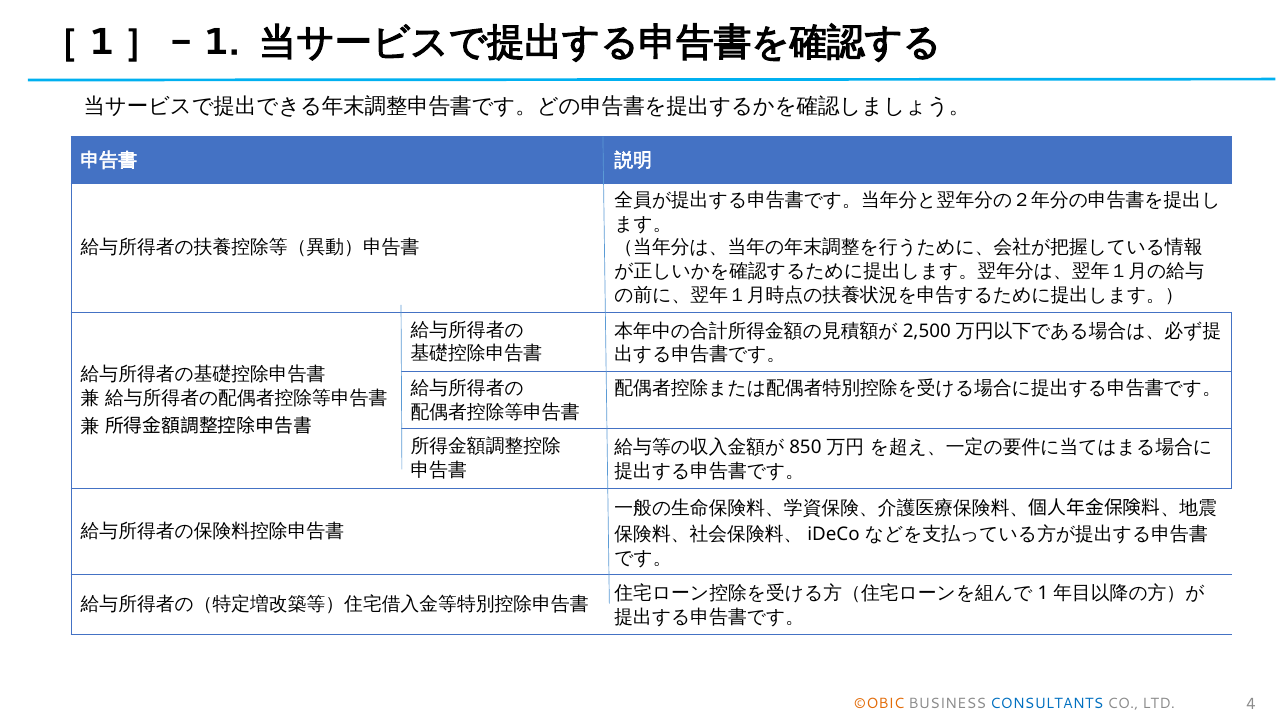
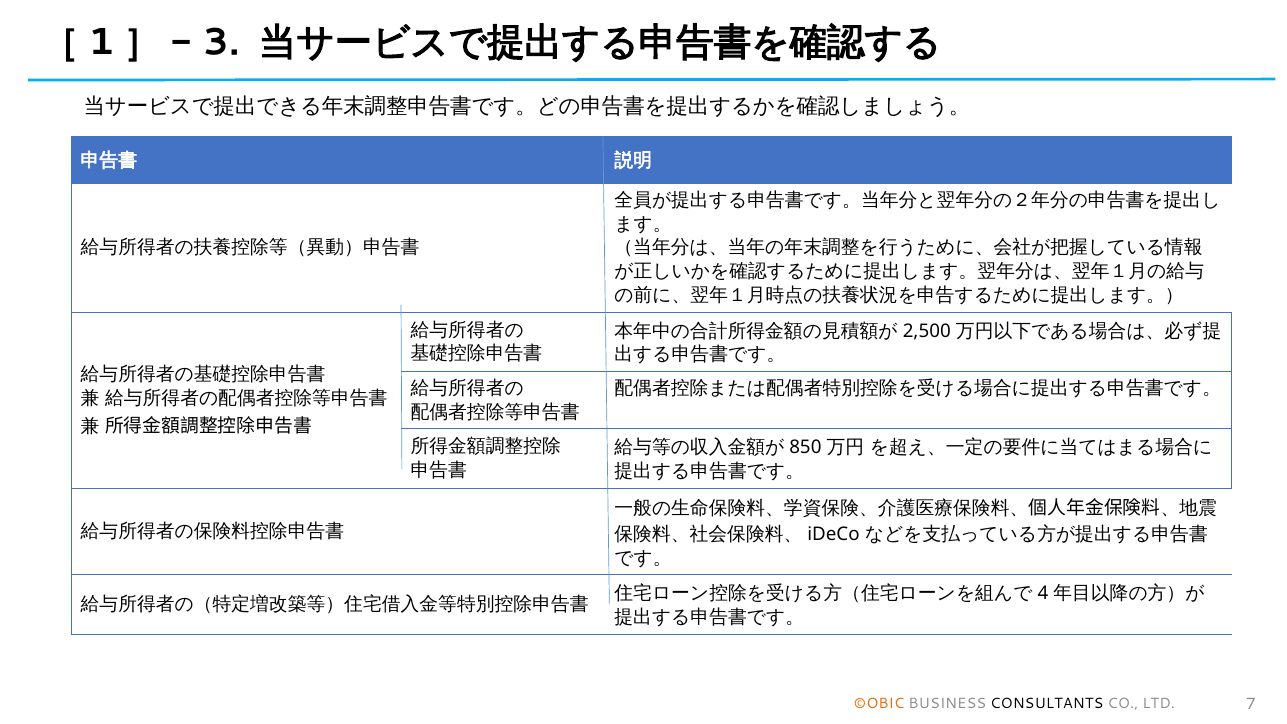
［1］- 1: 1 -> 3 (221, 42)
1: 1 -> 4 (1043, 593)
CONSULTANTS colour: blue -> black (1047, 704)
4: 4 -> 7 (1251, 704)
